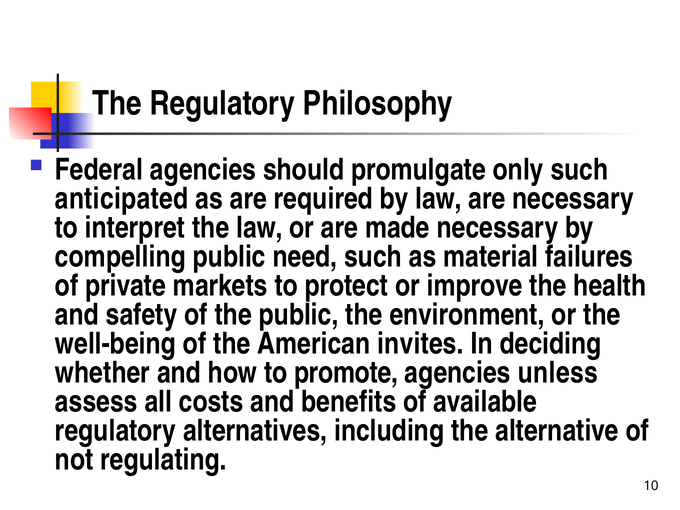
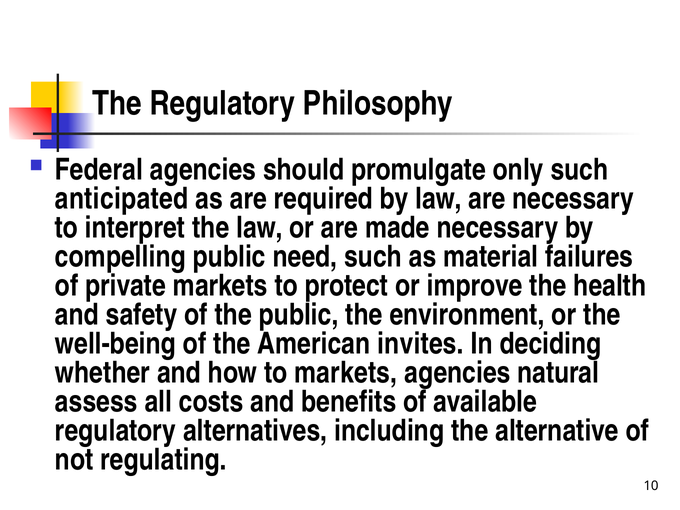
to promote: promote -> markets (346, 373)
unless: unless -> natural (558, 373)
